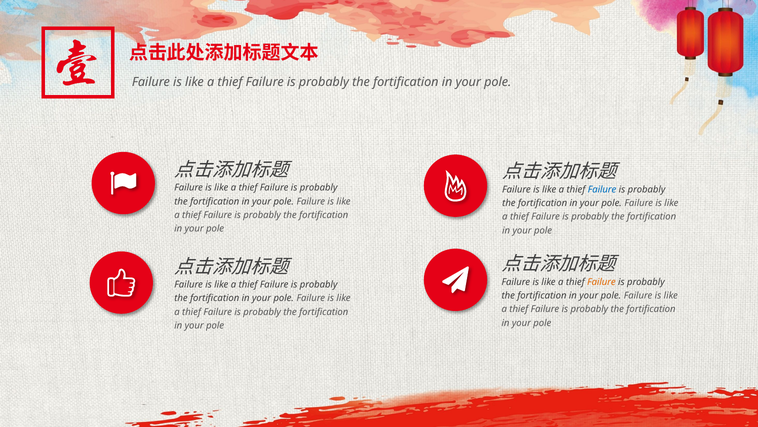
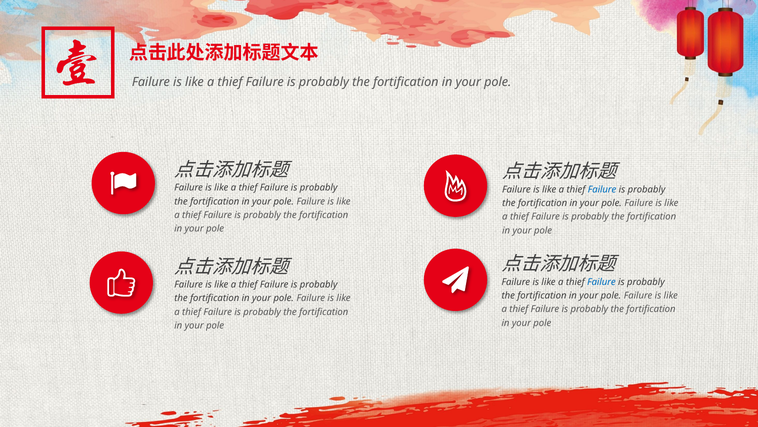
Failure colour: orange -> blue (601, 282)
